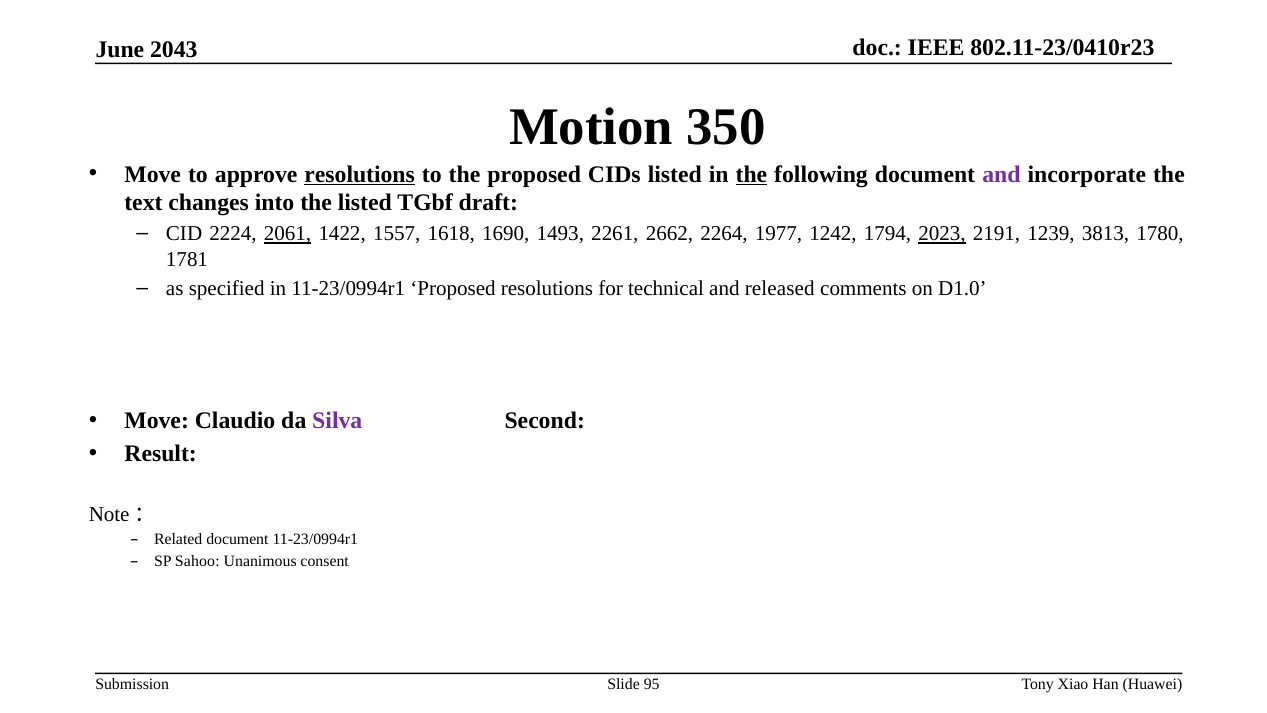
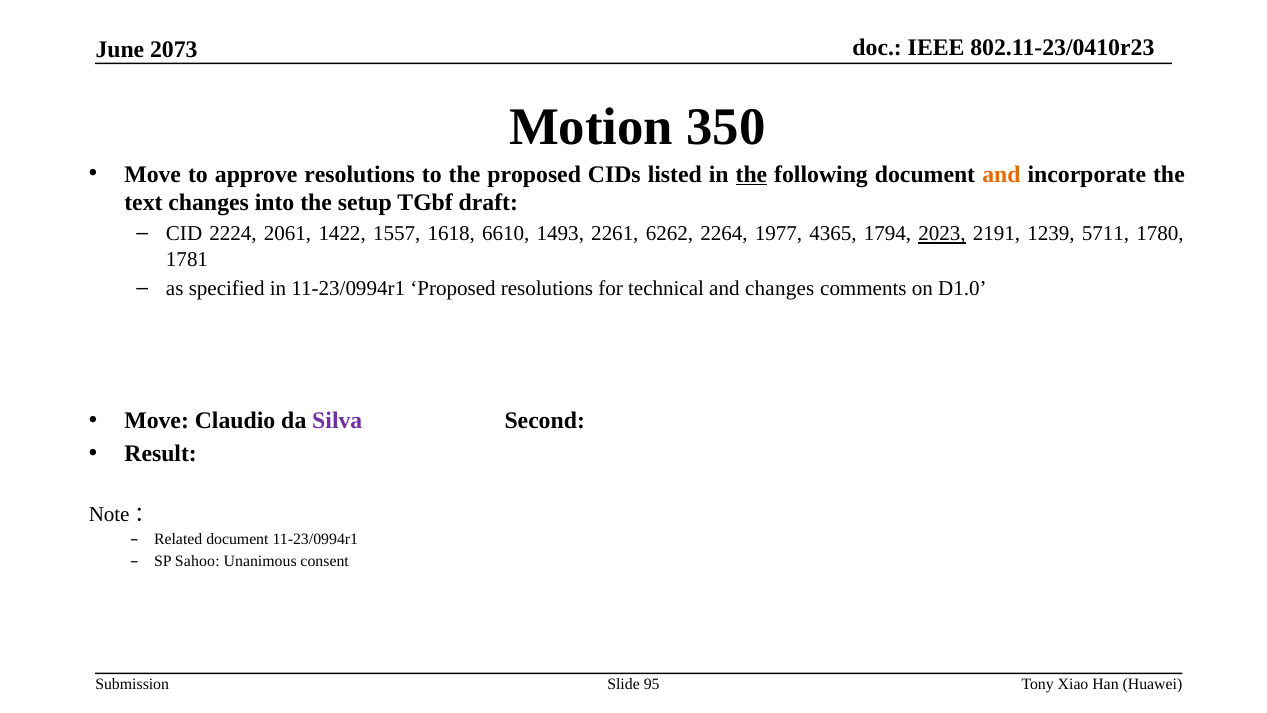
2043: 2043 -> 2073 (174, 49)
resolutions underline: present -> none (360, 174)
and colour: purple -> orange (1001, 174)
the listed: listed -> setup (365, 203)
2061 underline: present -> none (288, 234)
1690: 1690 -> 6610 (506, 234)
2662: 2662 -> 6262 (669, 234)
1242: 1242 -> 4365 (833, 234)
3813: 3813 -> 5711 (1106, 234)
and released: released -> changes (780, 289)
